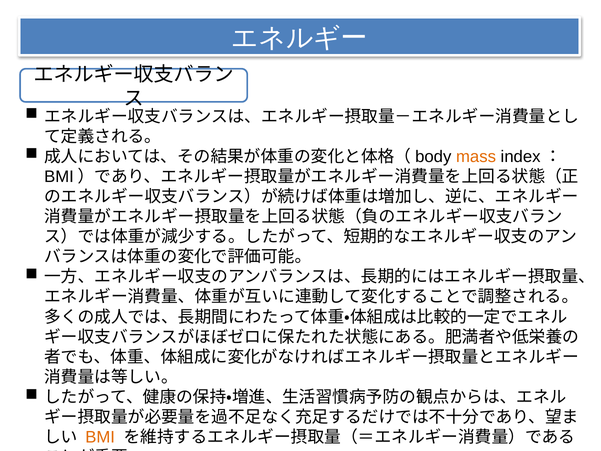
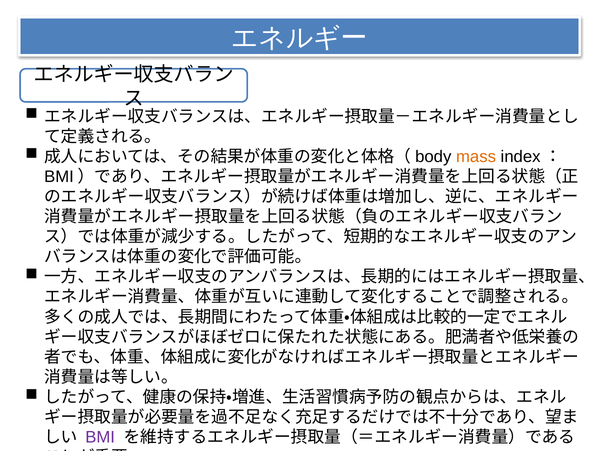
BMI colour: orange -> purple (100, 437)
